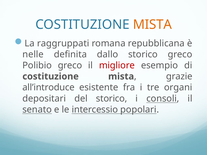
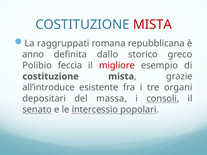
MISTA colour: orange -> red (152, 25)
nelle: nelle -> anno (33, 54)
Polibio greco: greco -> feccia (70, 66)
del storico: storico -> massa (112, 99)
